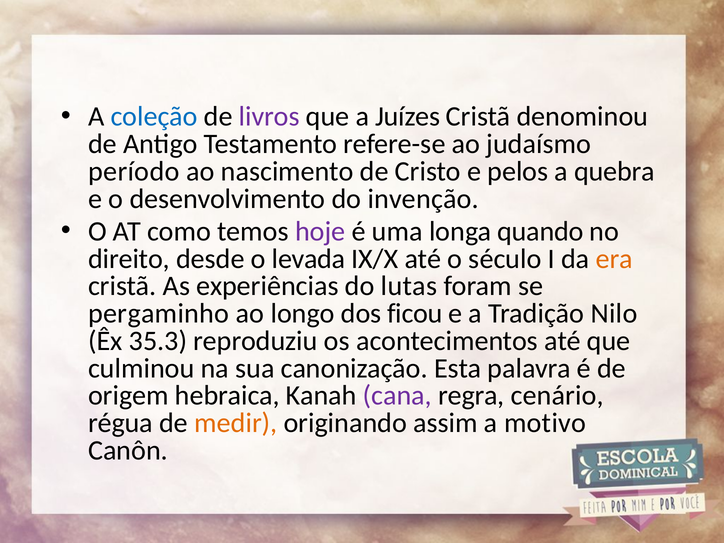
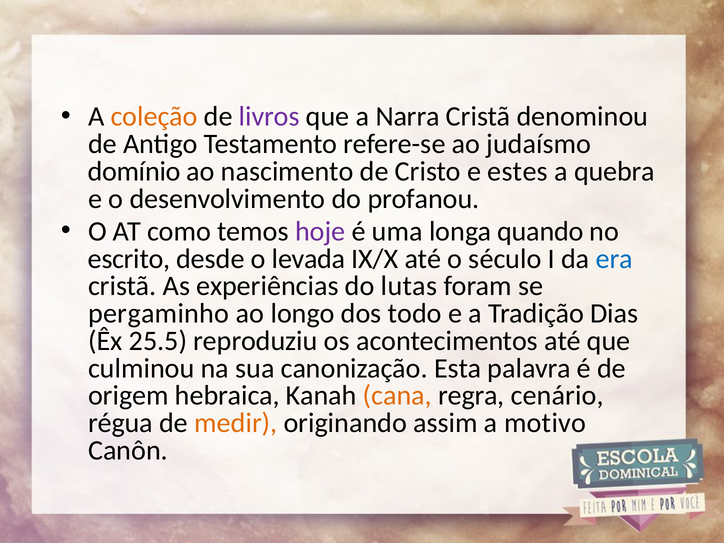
coleção colour: blue -> orange (154, 117)
Juízes: Juízes -> Narra (408, 117)
período: período -> domínio (134, 171)
pelos: pelos -> estes (518, 171)
invenção: invenção -> profanou (423, 199)
direito: direito -> escrito (129, 259)
era colour: orange -> blue (614, 259)
ficou: ficou -> todo (415, 314)
Nilo: Nilo -> Dias (614, 314)
35.3: 35.3 -> 25.5 (158, 341)
cana colour: purple -> orange (397, 396)
